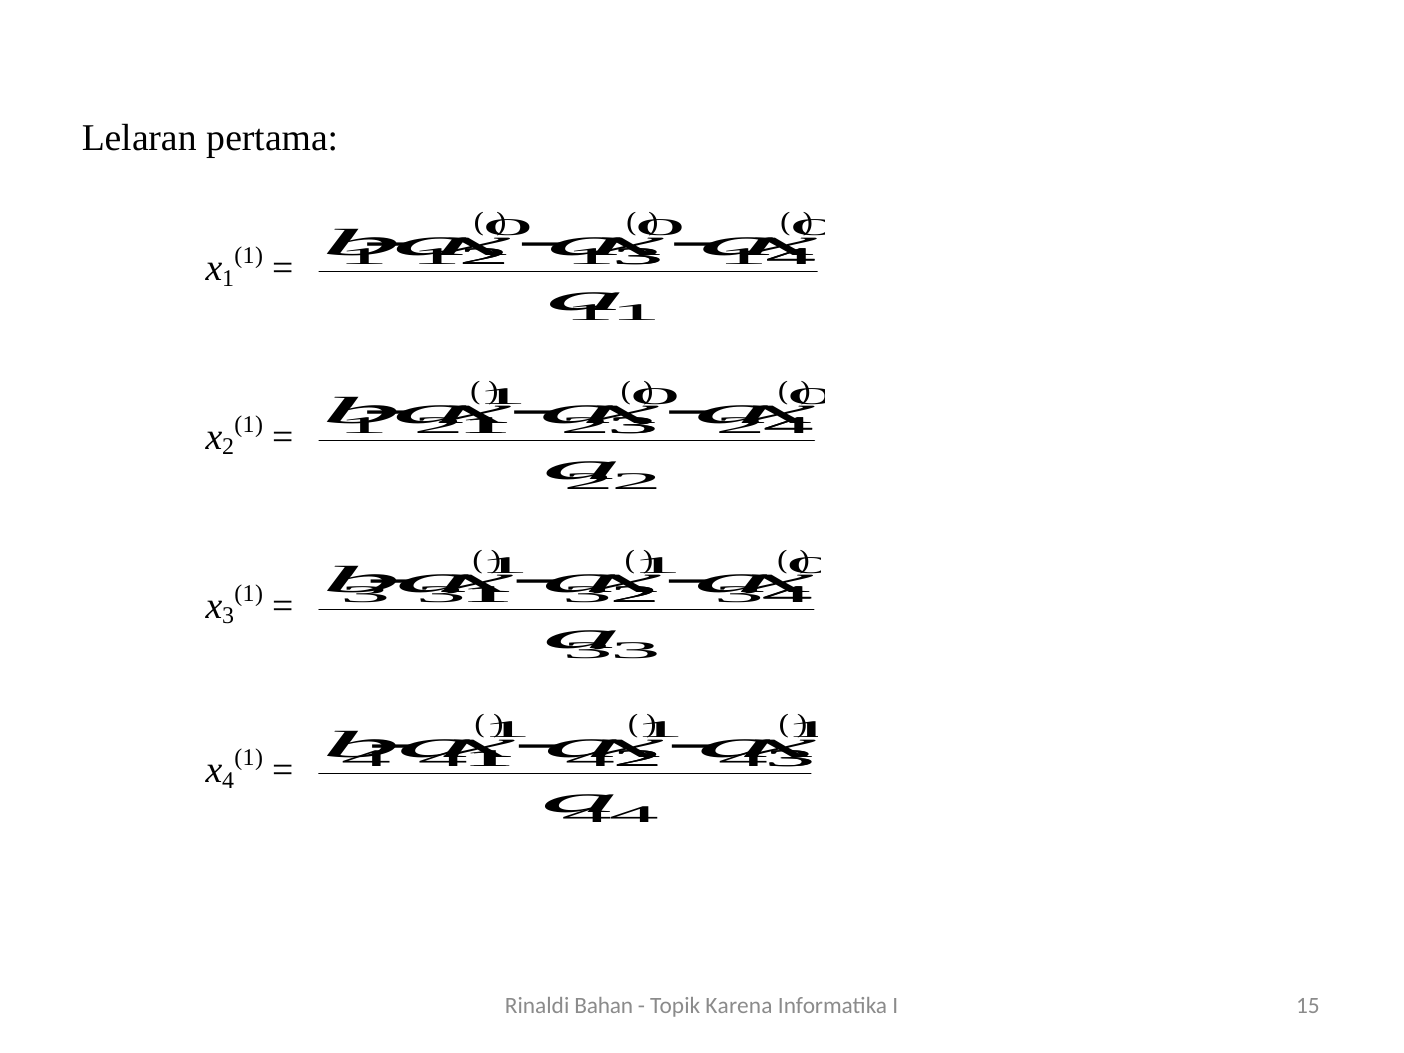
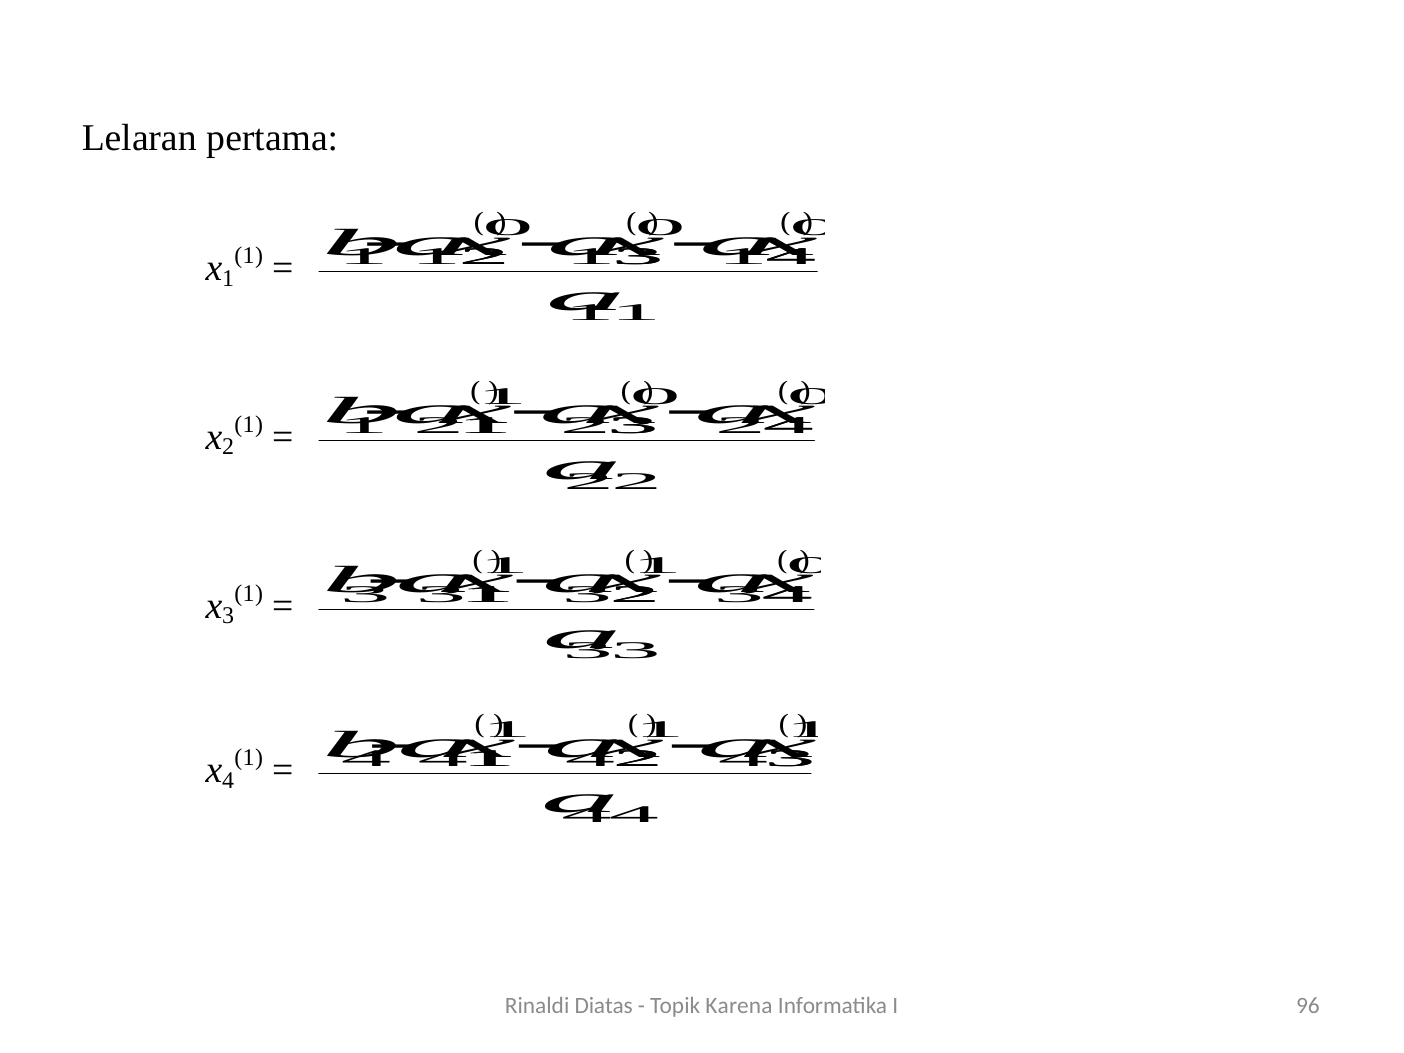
Bahan: Bahan -> Diatas (604, 1005)
15: 15 -> 96 (1308, 1005)
